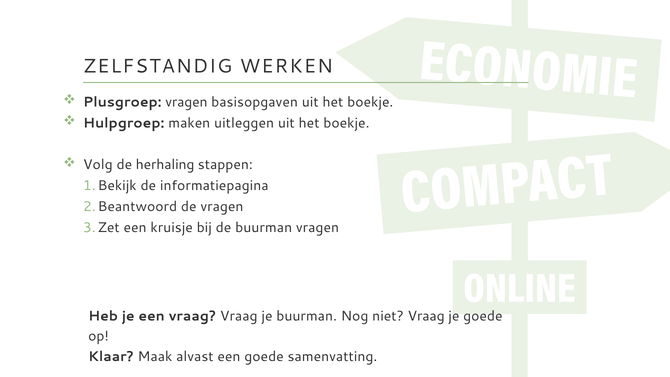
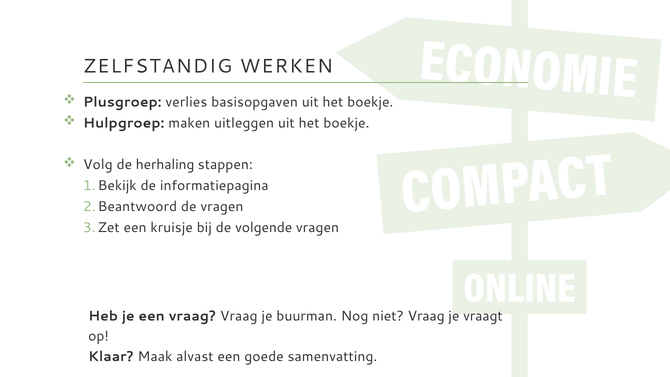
Plusgroep vragen: vragen -> verlies (186, 102)
de buurman: buurman -> volgende (264, 228)
je goede: goede -> vraagt (483, 316)
